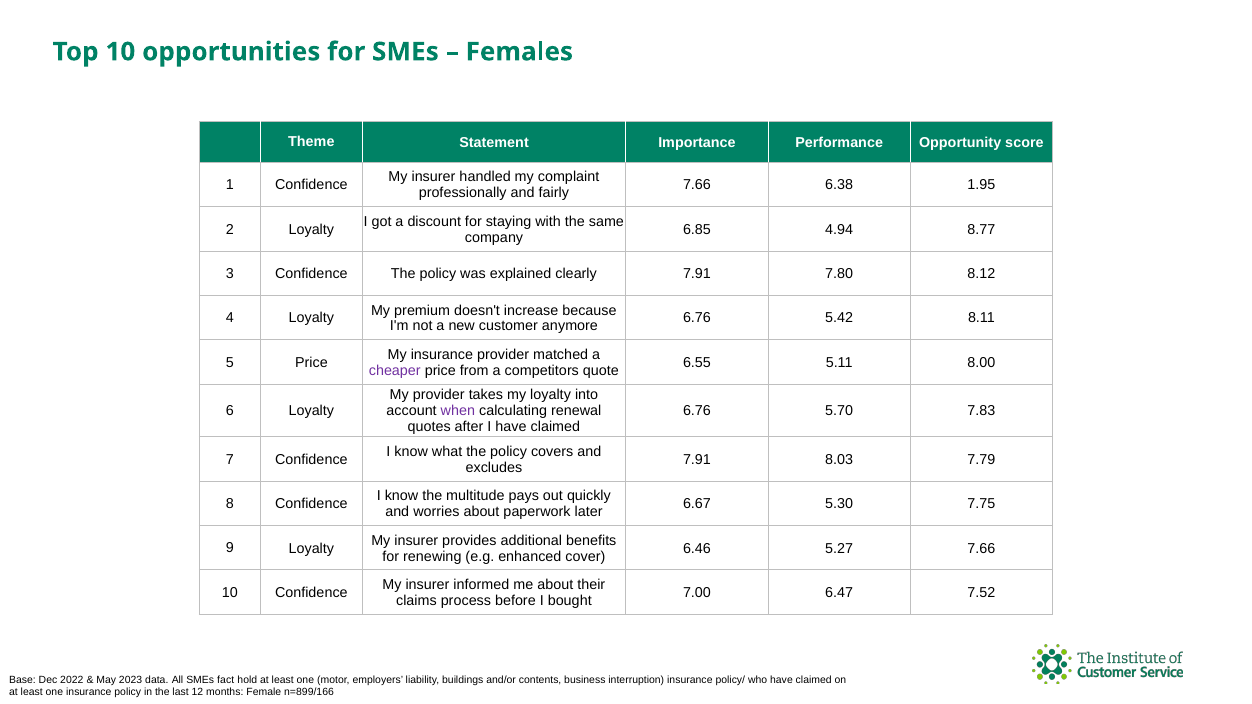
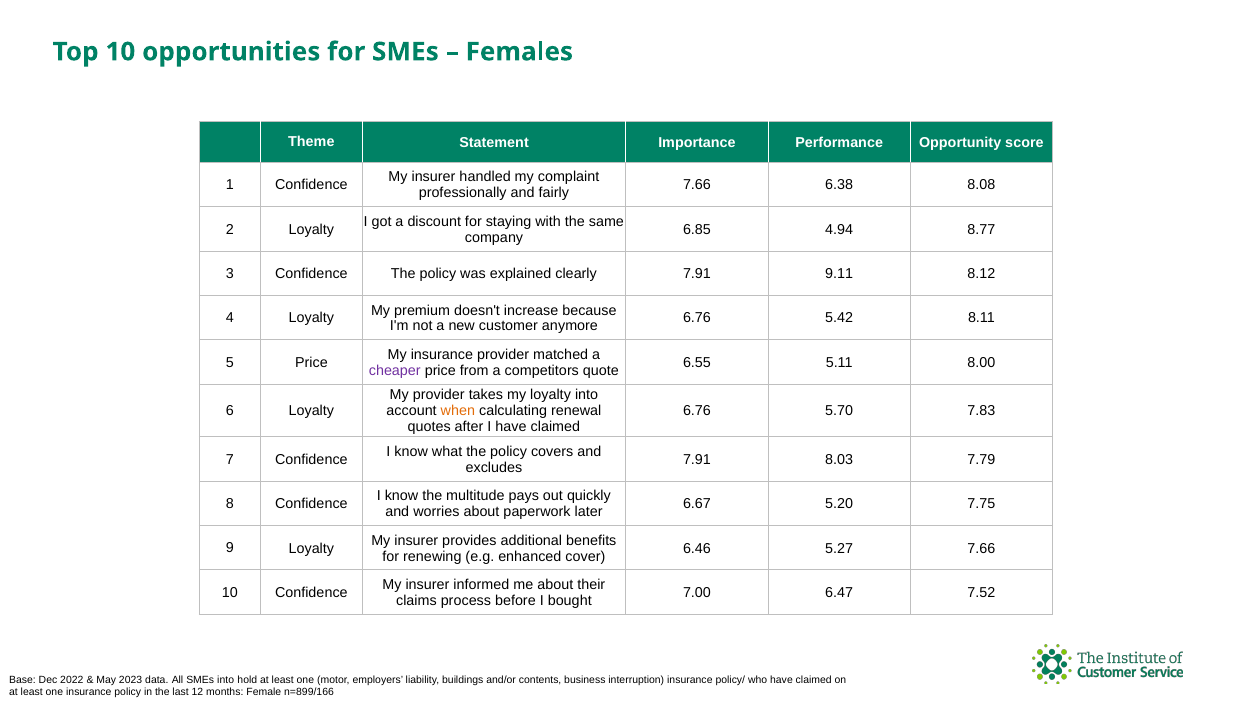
1.95: 1.95 -> 8.08 (981, 185)
7.80: 7.80 -> 9.11 (839, 274)
when colour: purple -> orange (458, 411)
5.30: 5.30 -> 5.20 (839, 504)
SMEs fact: fact -> into (226, 680)
